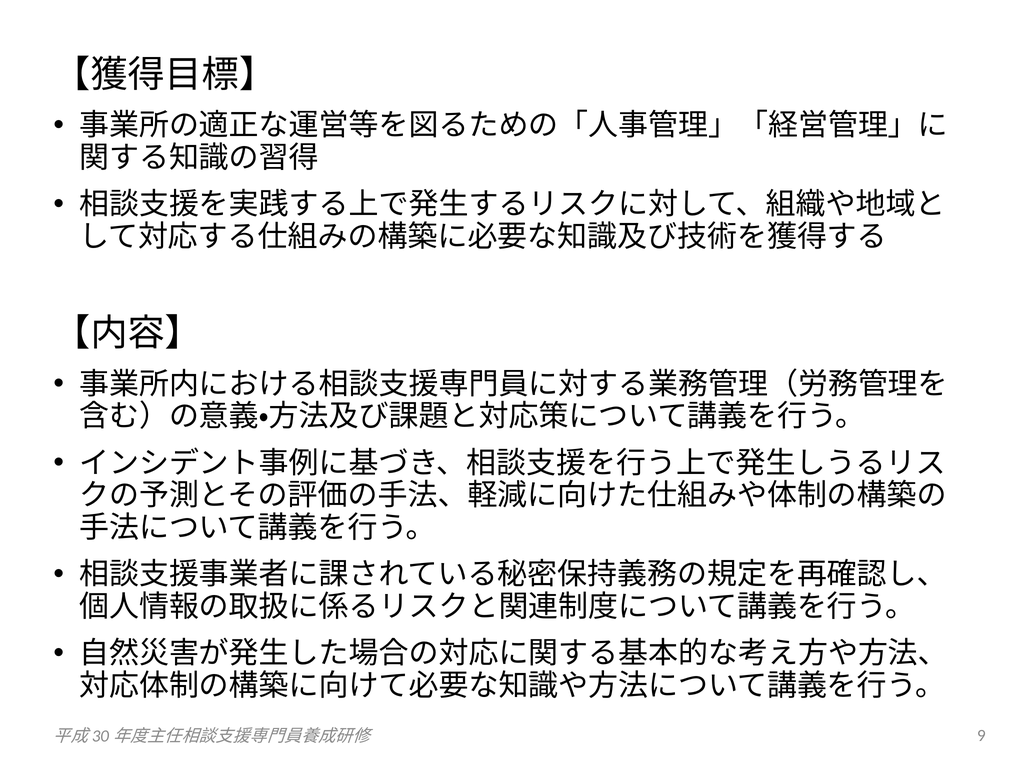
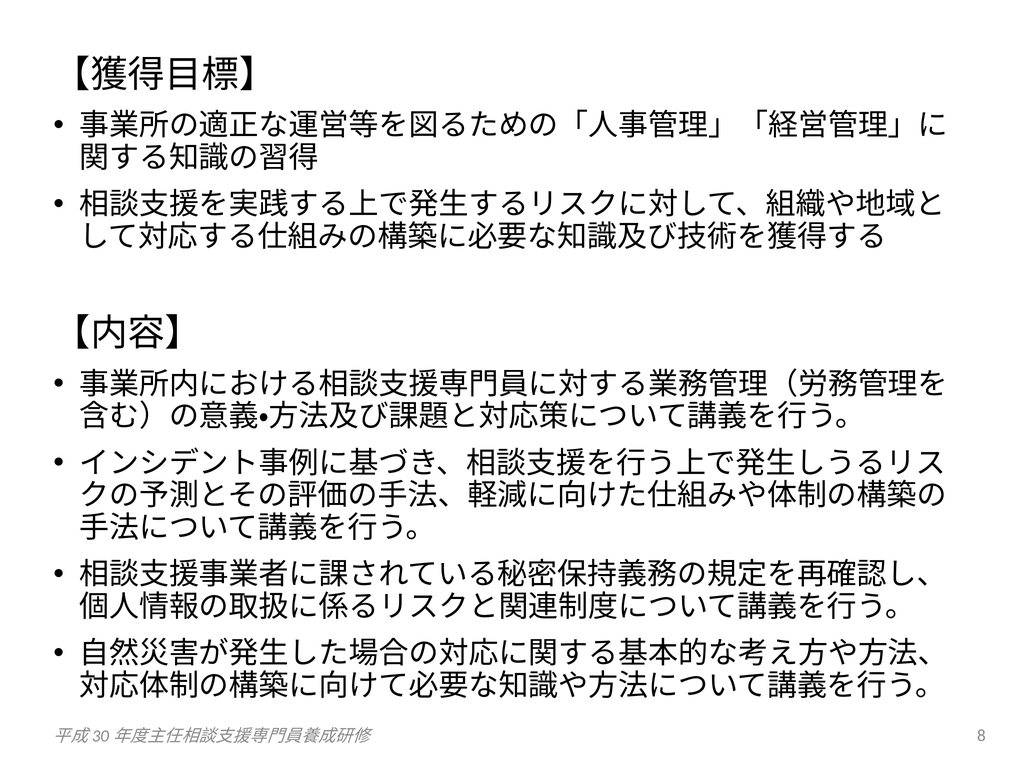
9: 9 -> 8 (981, 736)
